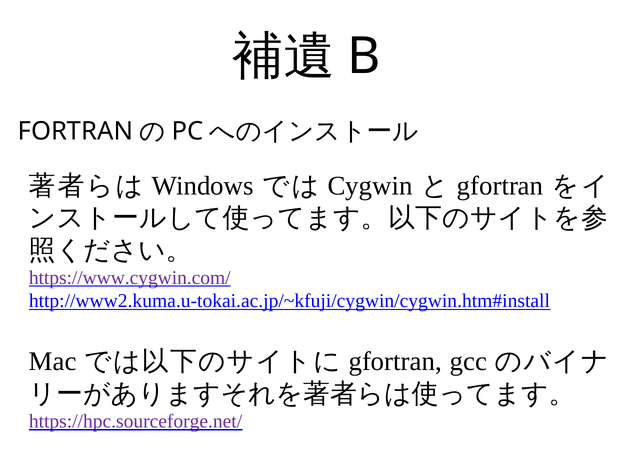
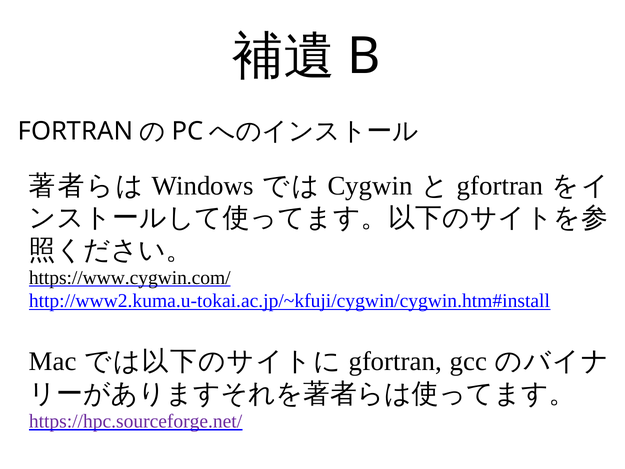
https://www.cygwin.com/ colour: purple -> black (130, 277)
